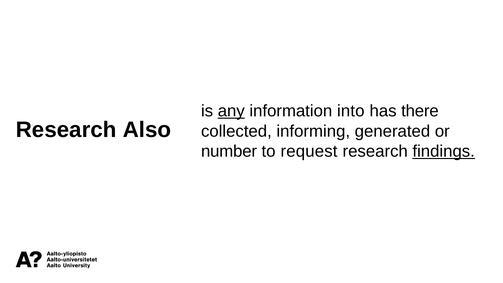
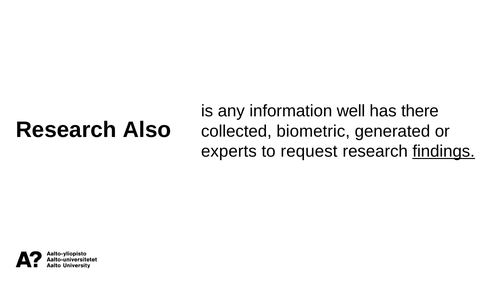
any underline: present -> none (231, 111)
into: into -> well (351, 111)
informing: informing -> biometric (313, 131)
number: number -> experts (229, 151)
